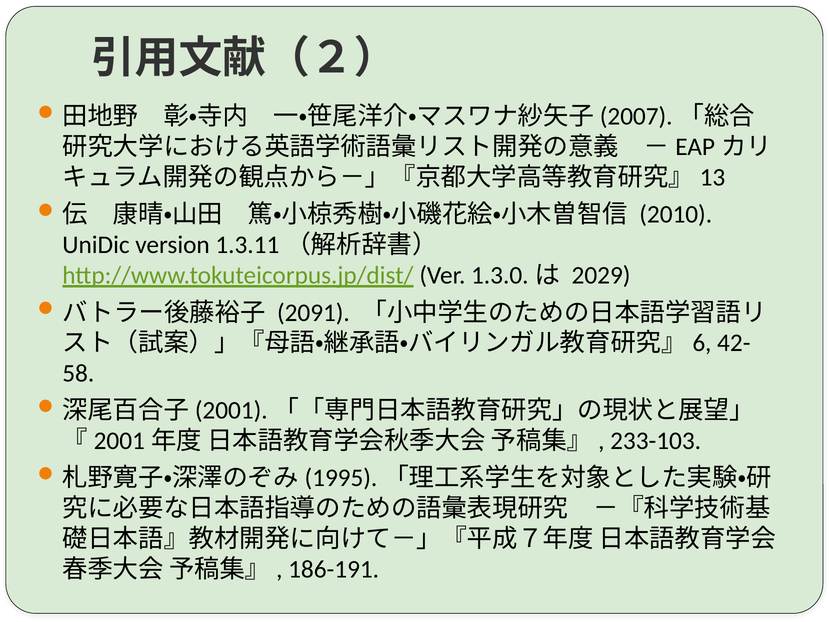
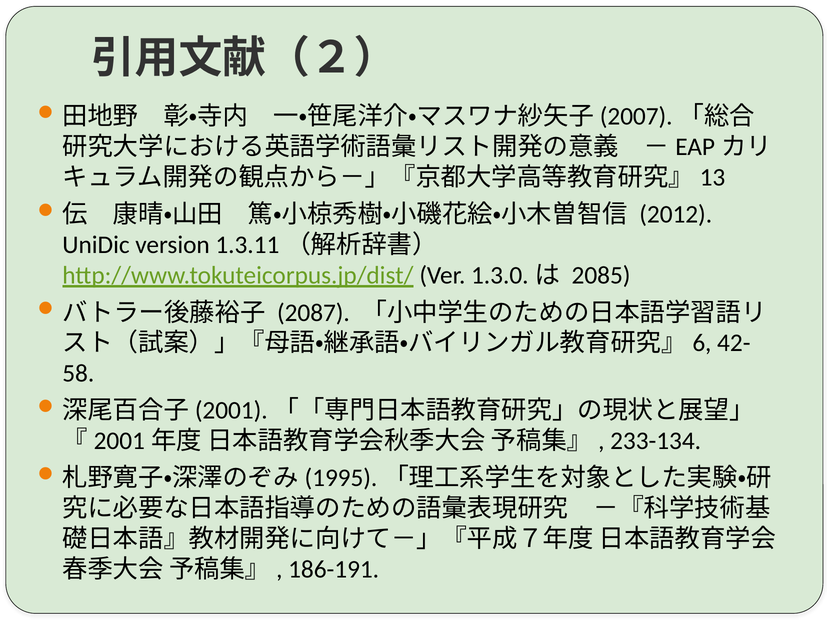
2010: 2010 -> 2012 (676, 214)
2029: 2029 -> 2085 (601, 275)
2091: 2091 -> 2087 (313, 313)
233-103: 233-103 -> 233-134 (656, 441)
